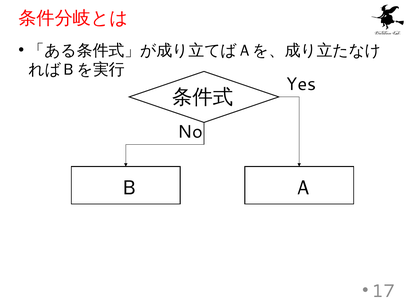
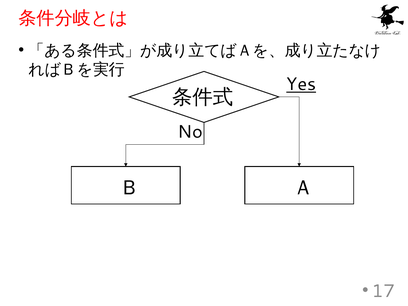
Yes underline: none -> present (301, 84)
